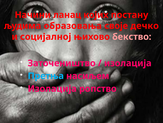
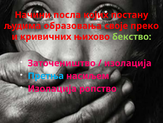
ланац: ланац -> посла (67, 15)
дечко: дечко -> преко (145, 26)
социјалној: социјалној -> кривичних (46, 37)
бекство colour: pink -> light green (132, 37)
